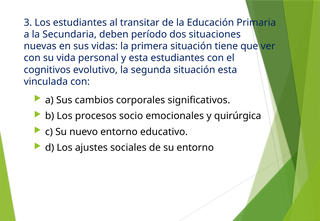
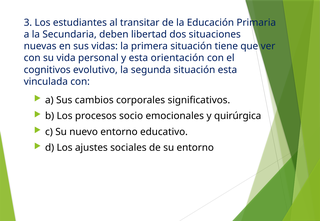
período: período -> libertad (149, 34)
esta estudiantes: estudiantes -> orientación (178, 58)
